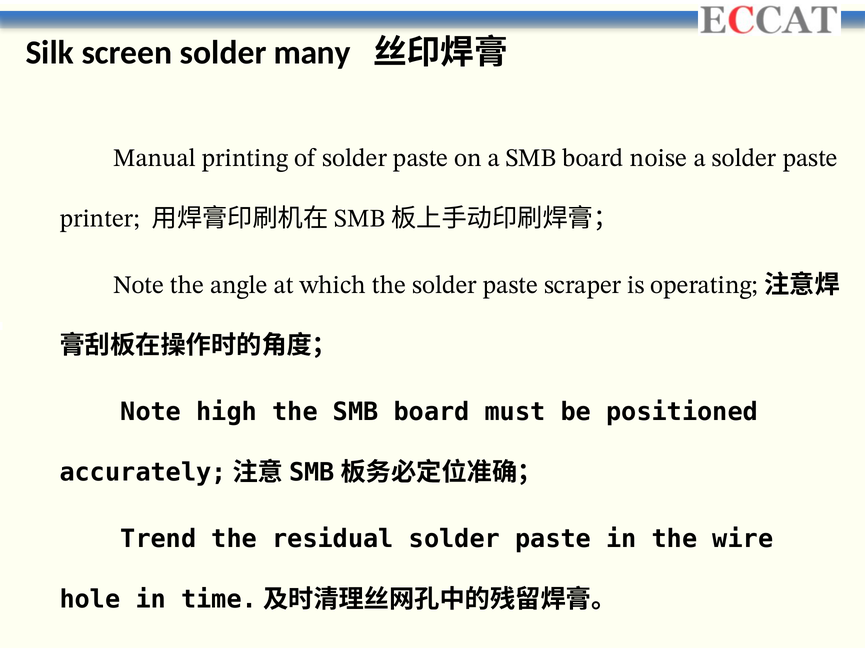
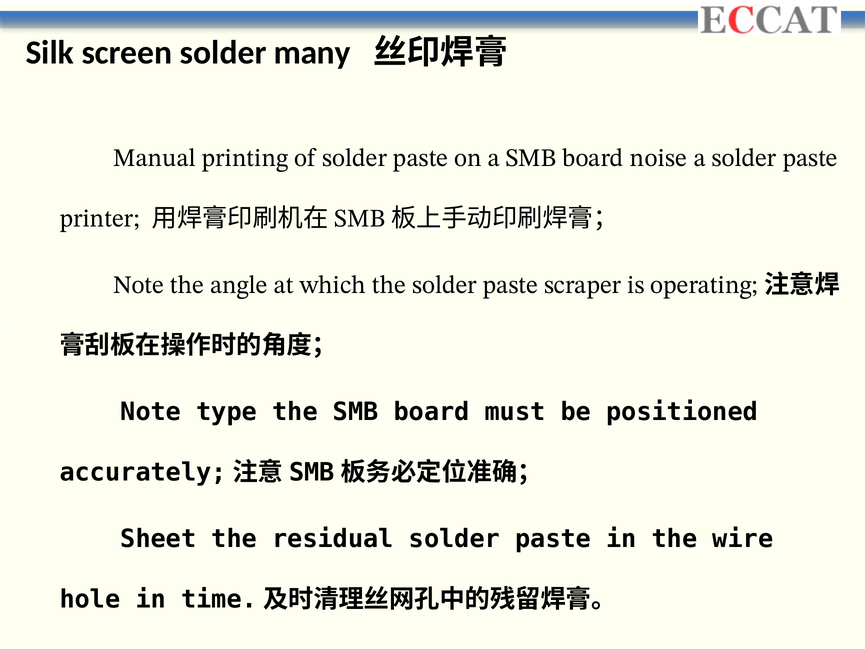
high: high -> type (227, 412)
Trend: Trend -> Sheet (158, 538)
